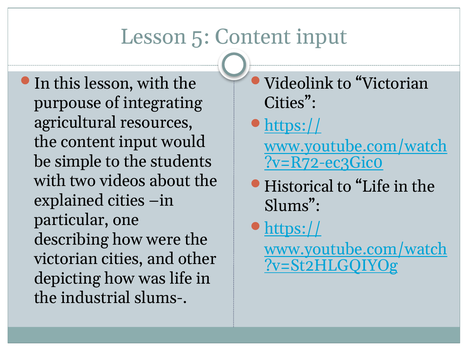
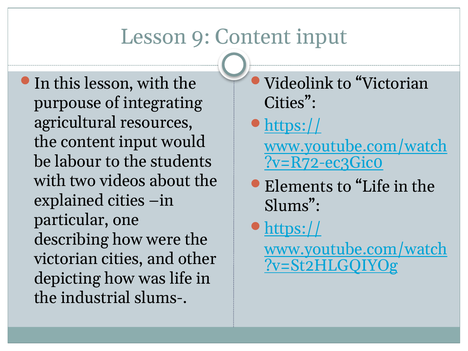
5: 5 -> 9 (201, 37)
simple: simple -> labour (78, 161)
Historical: Historical -> Elements (299, 186)
